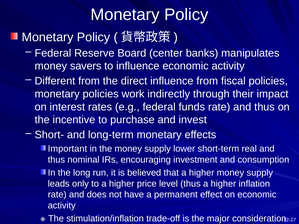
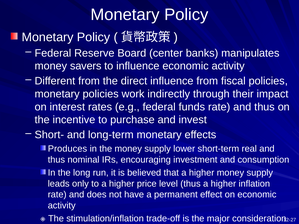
Important: Important -> Produces (67, 149)
